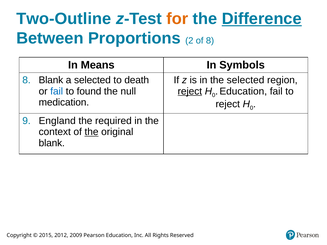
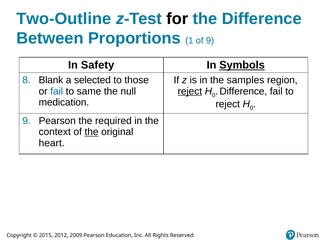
for colour: orange -> black (177, 19)
Difference underline: present -> none (262, 19)
2: 2 -> 1 (189, 41)
of 8: 8 -> 9 (210, 41)
Means: Means -> Safety (98, 65)
Symbols underline: none -> present (242, 65)
death: death -> those (137, 80)
the selected: selected -> samples (246, 80)
found: found -> same (89, 91)
Education: Education -> Difference (243, 91)
England: England -> Pearson (57, 121)
blank: blank -> heart (52, 143)
